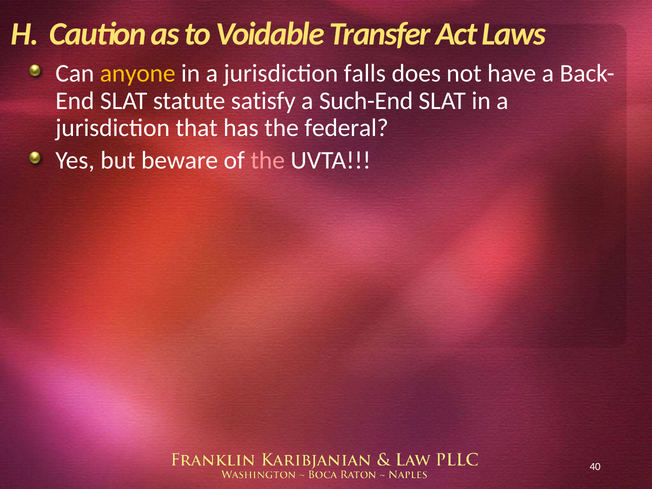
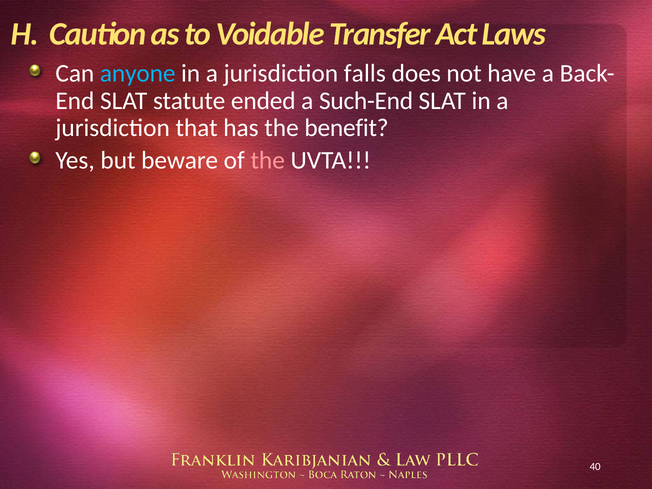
anyone colour: yellow -> light blue (138, 73)
satisfy: satisfy -> ended (263, 101)
federal: federal -> benefit (347, 128)
